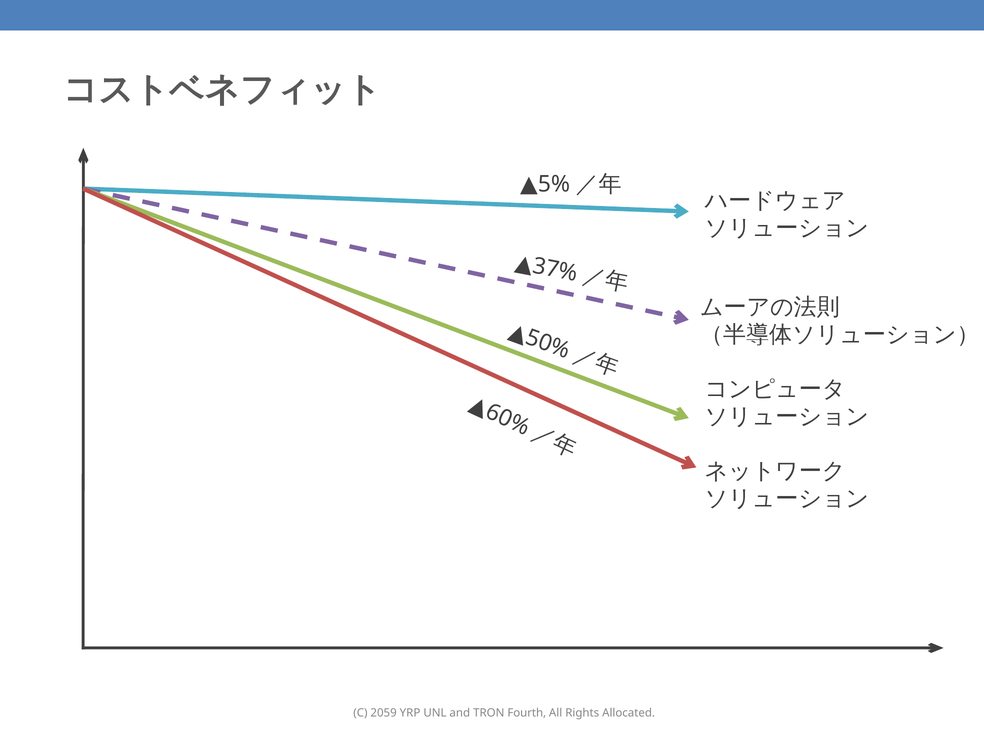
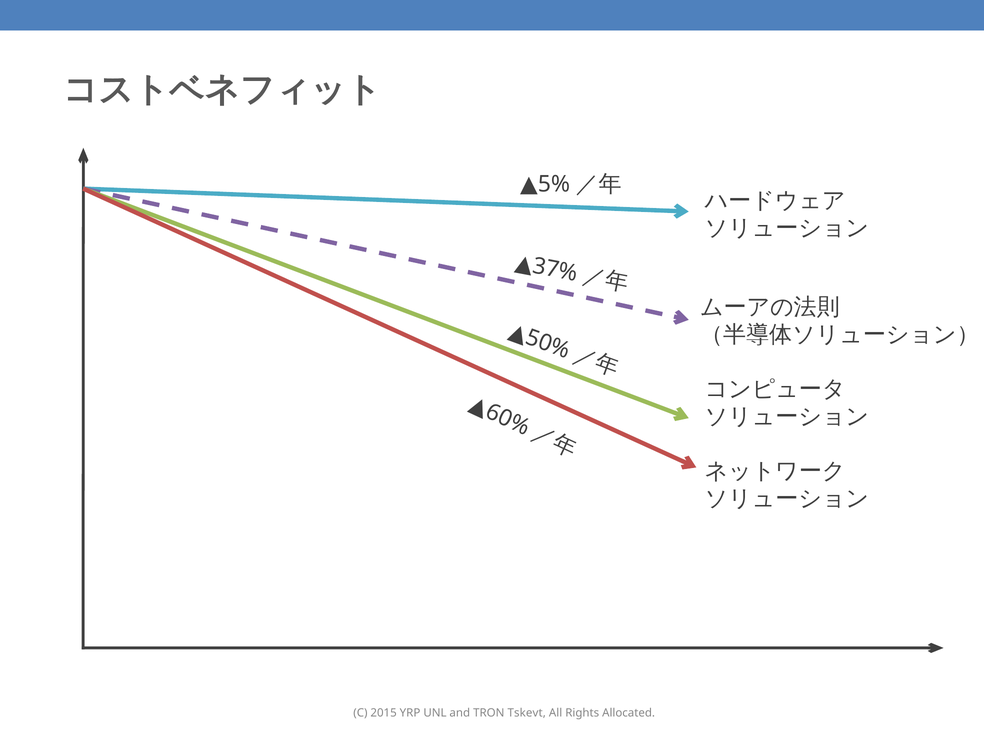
2059: 2059 -> 2015 (384, 713)
Fourth: Fourth -> Tskevt (527, 713)
